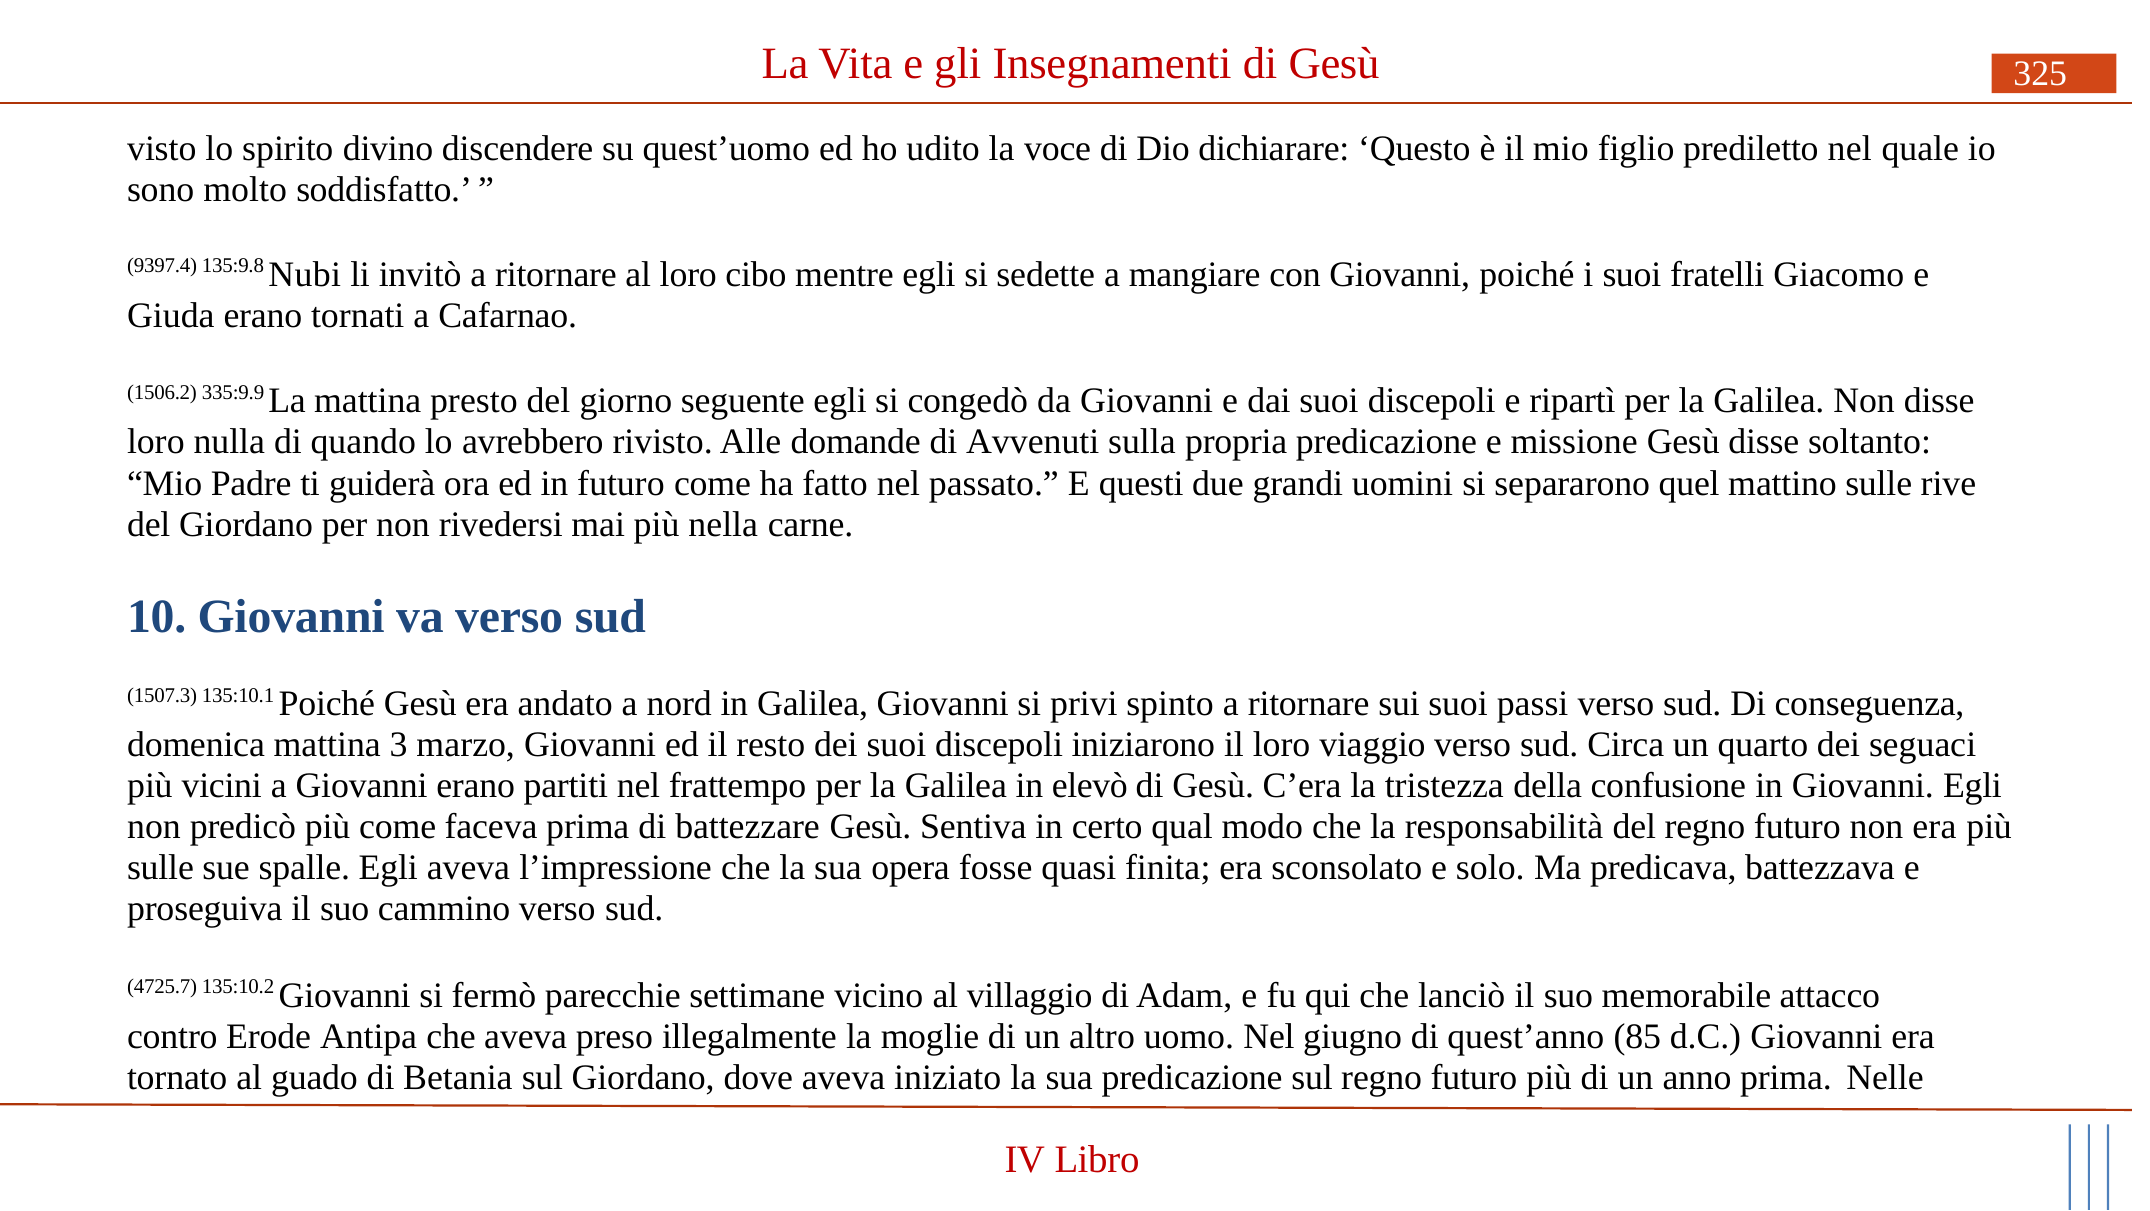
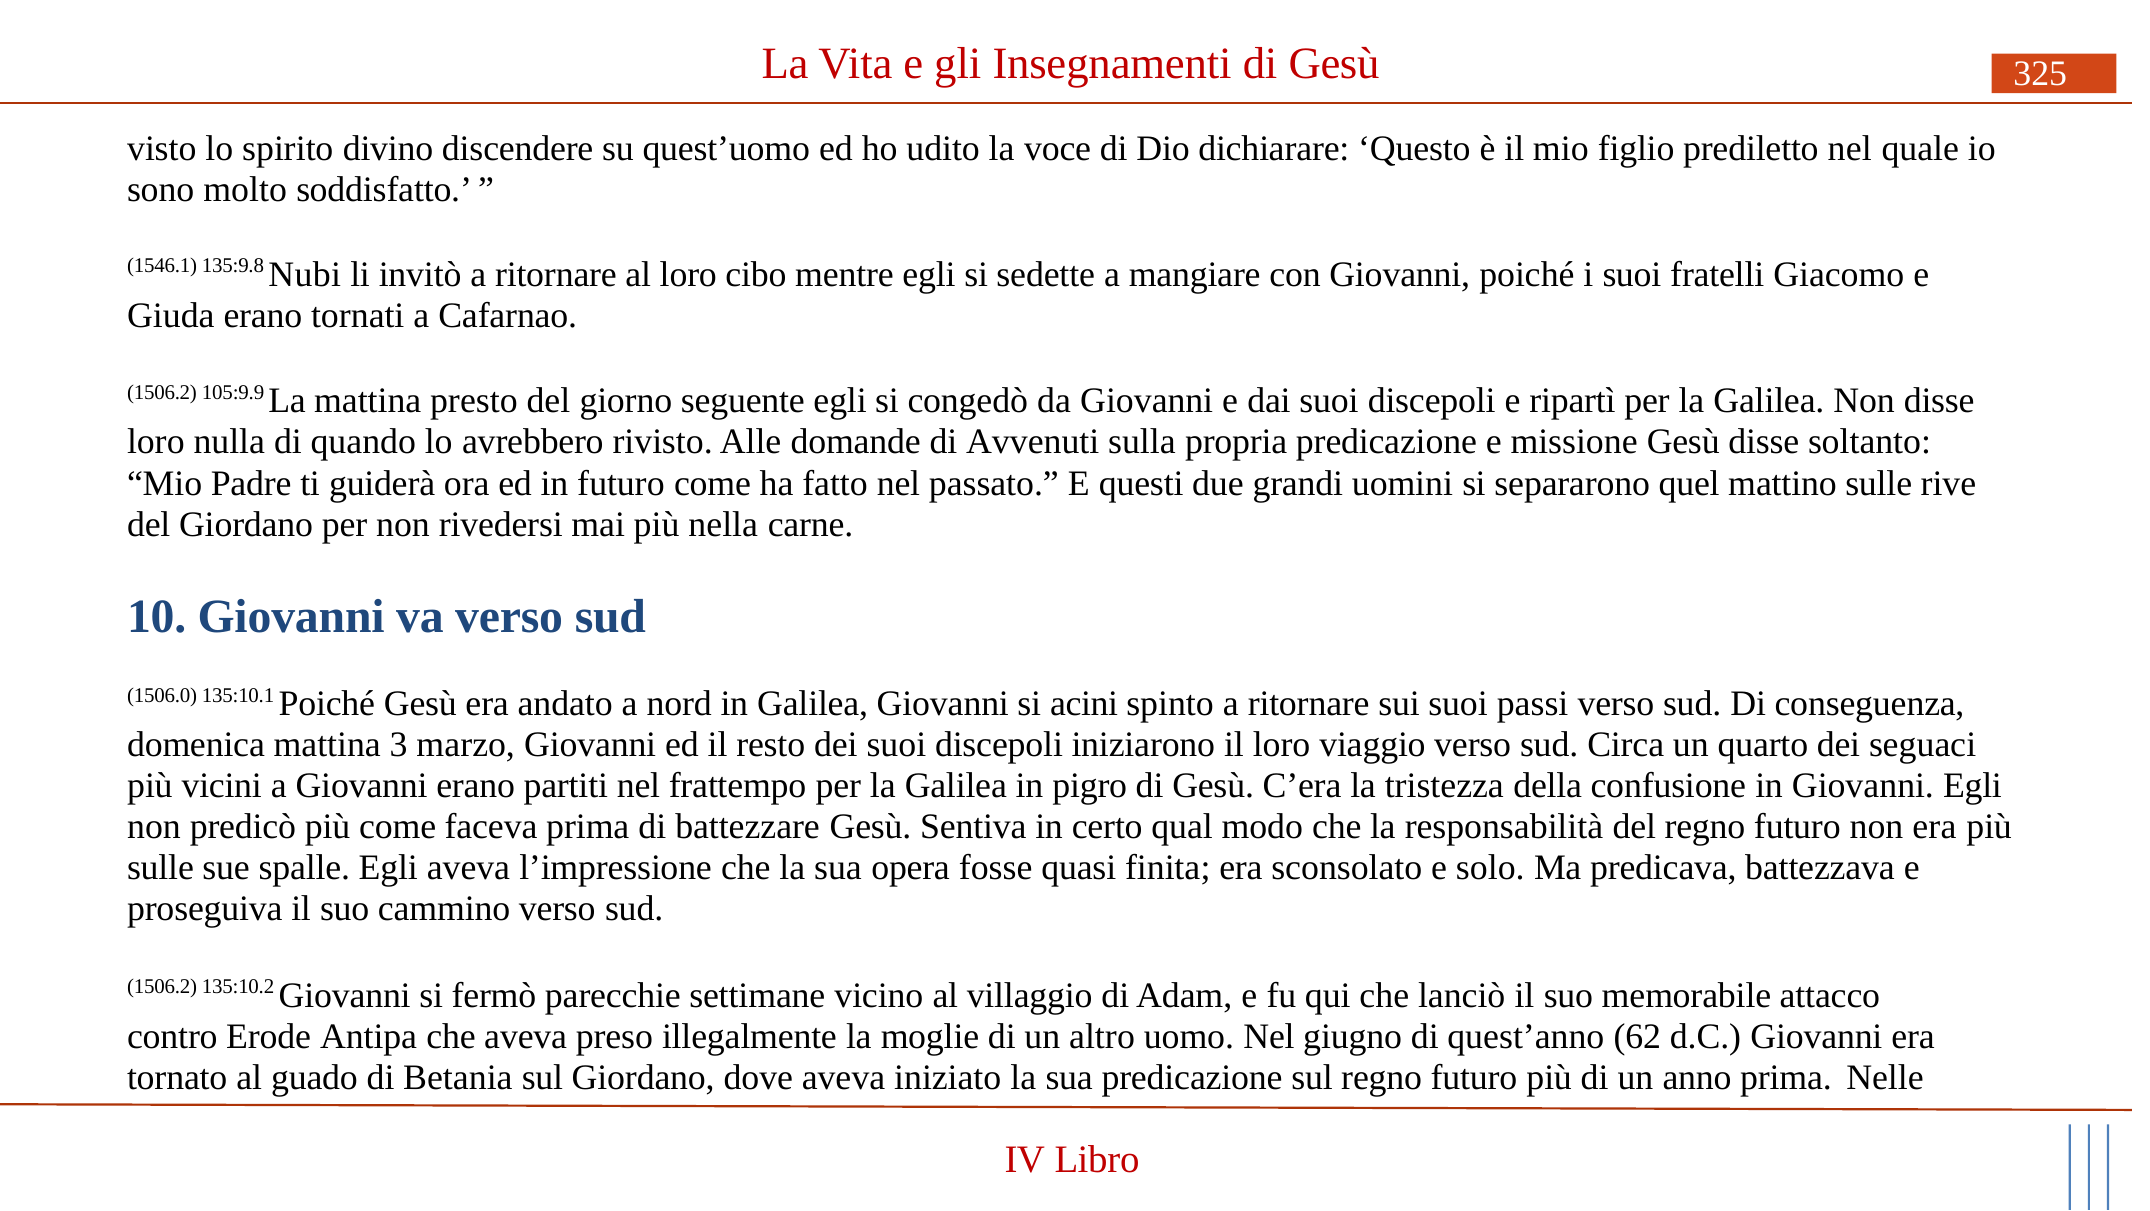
9397.4: 9397.4 -> 1546.1 (162, 266)
335:9.9: 335:9.9 -> 105:9.9 (233, 392)
1507.3: 1507.3 -> 1506.0 (162, 695)
privi: privi -> acini (1084, 704)
elevò: elevò -> pigro (1090, 785)
4725.7: 4725.7 -> 1506.2 (162, 987)
85: 85 -> 62 (1637, 1037)
